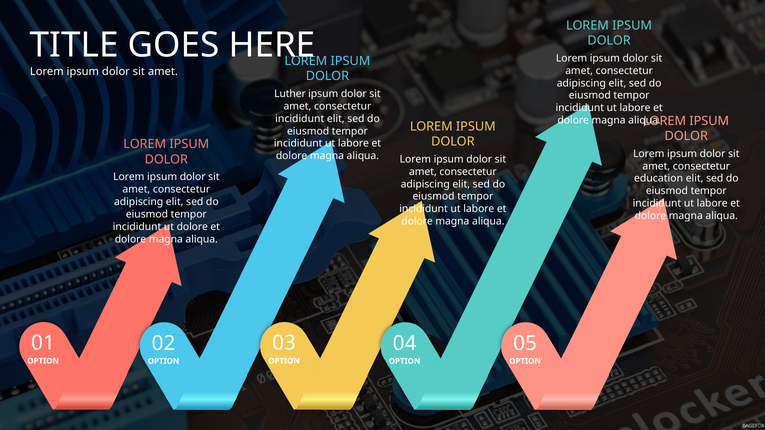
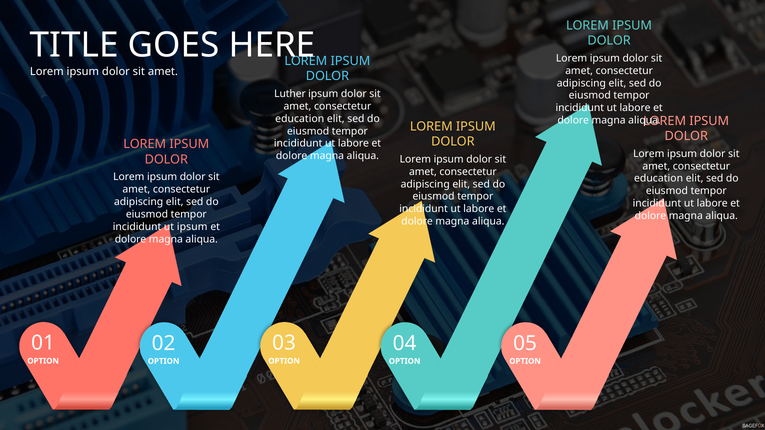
incididunt: incididunt -> education (300, 119)
ut dolore: dolore -> ipsum (192, 227)
